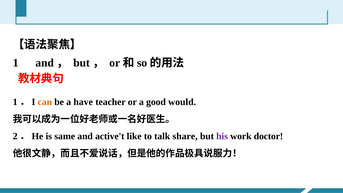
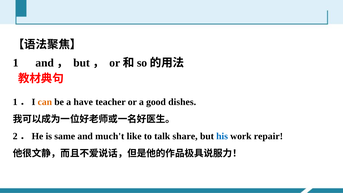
would: would -> dishes (182, 102)
active't: active't -> much't (110, 136)
his colour: purple -> blue (222, 136)
doctor: doctor -> repair (268, 136)
